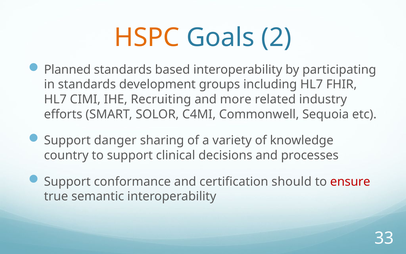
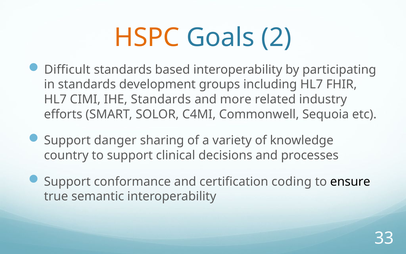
Planned: Planned -> Difficult (67, 70)
IHE Recruiting: Recruiting -> Standards (161, 99)
should: should -> coding (292, 181)
ensure colour: red -> black (350, 181)
